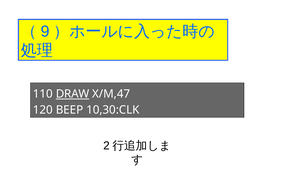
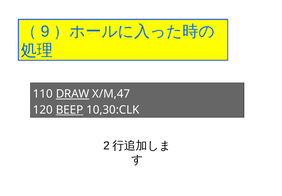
BEEP underline: none -> present (70, 109)
